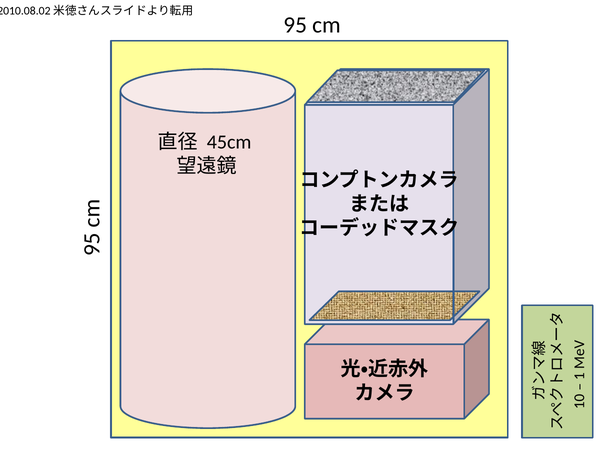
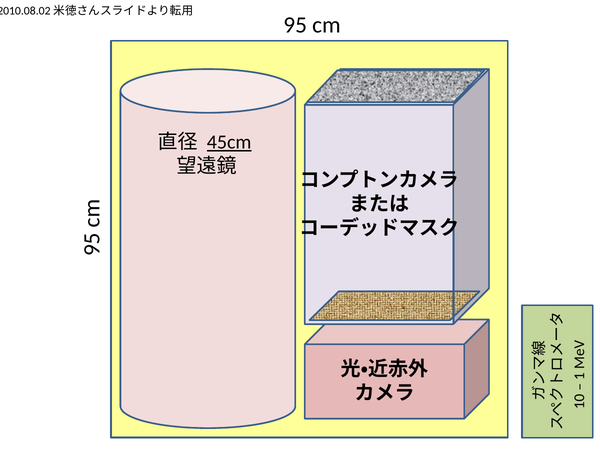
45cm underline: none -> present (229, 142)
